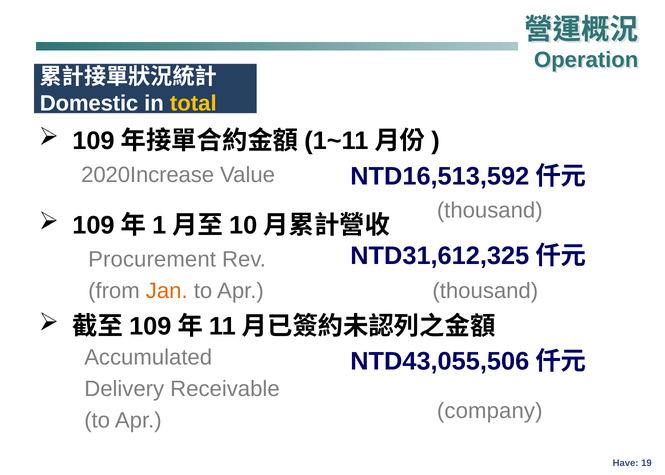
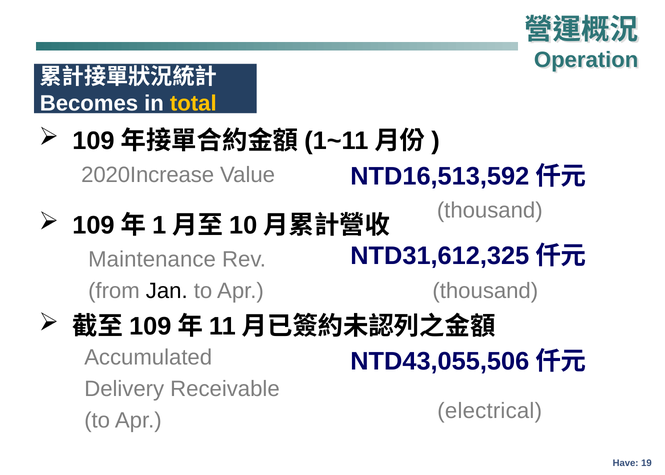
Domestic: Domestic -> Becomes (89, 103)
Procurement: Procurement -> Maintenance (152, 260)
Jan colour: orange -> black (167, 291)
company: company -> electrical (490, 411)
